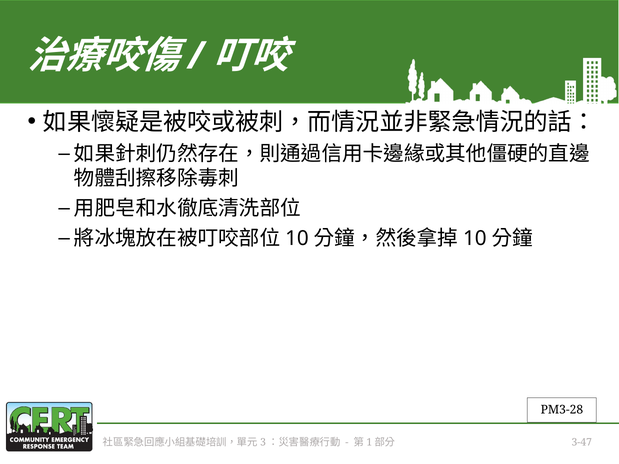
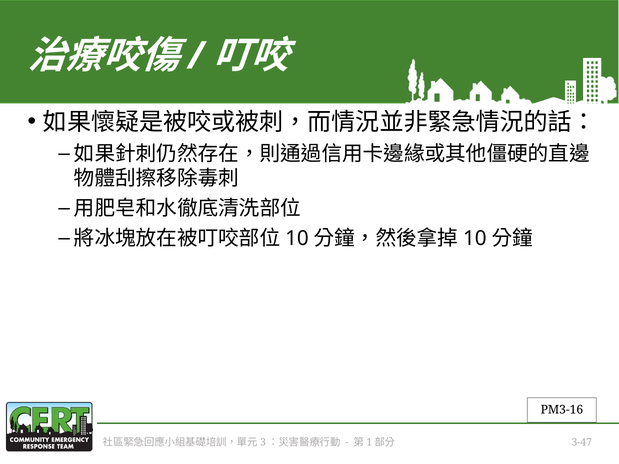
PM3-28: PM3-28 -> PM3-16 (562, 410)
